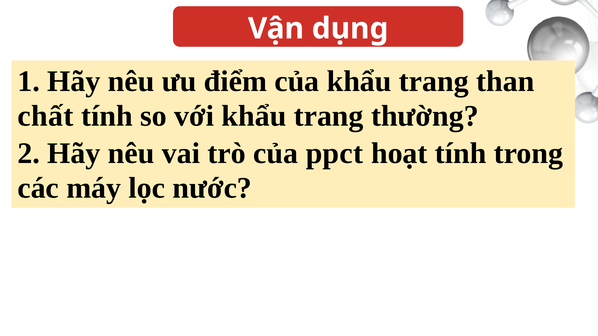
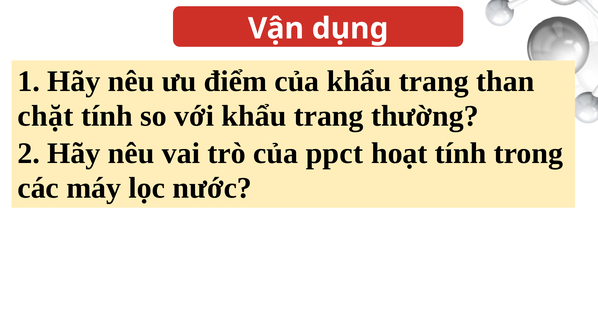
chất: chất -> chặt (45, 116)
